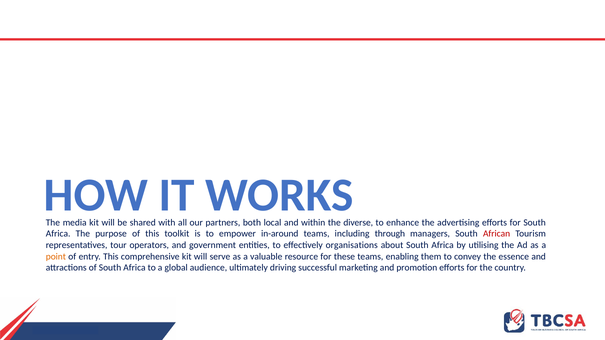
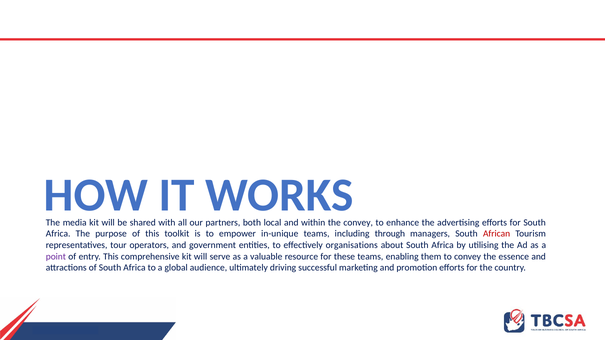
diverse: diverse -> convey (358, 223)
in-around: in-around -> in-unique (280, 234)
point colour: orange -> purple (56, 257)
